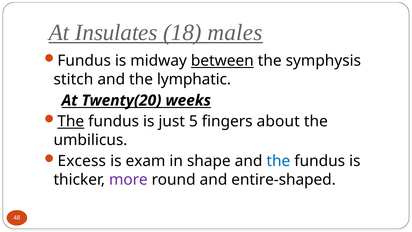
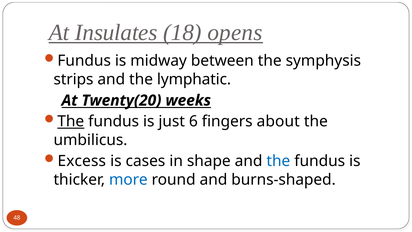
males: males -> opens (235, 33)
between underline: present -> none (222, 61)
stitch: stitch -> strips (73, 79)
5: 5 -> 6 (193, 121)
exam: exam -> cases (145, 161)
more colour: purple -> blue (128, 180)
entire-shaped: entire-shaped -> burns-shaped (284, 180)
